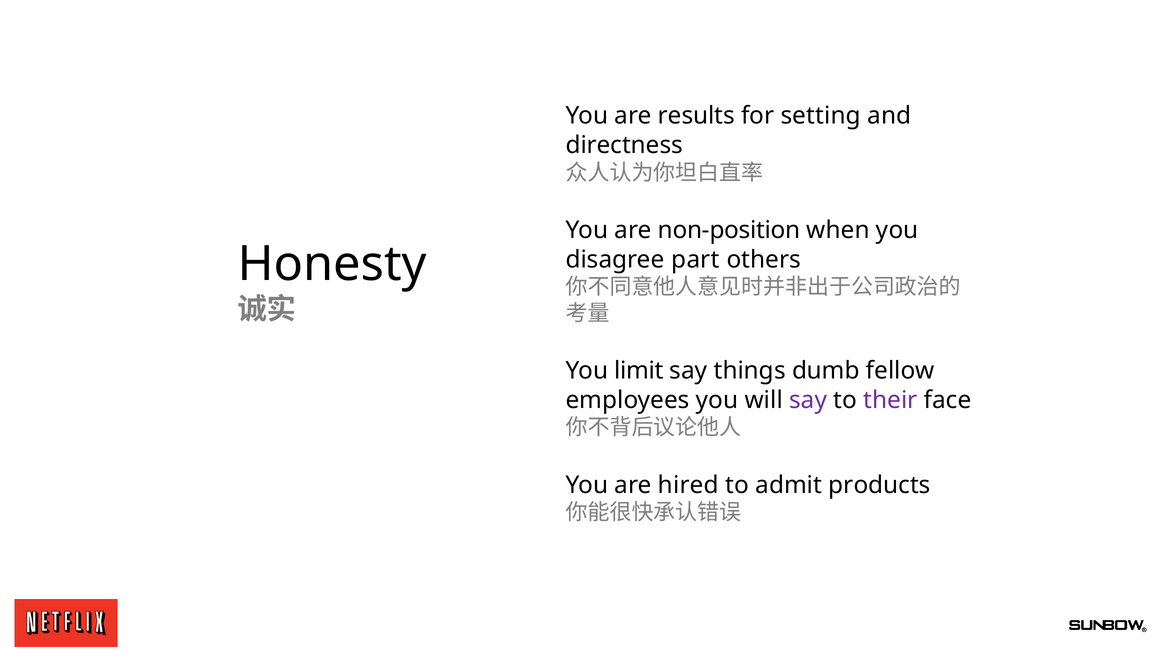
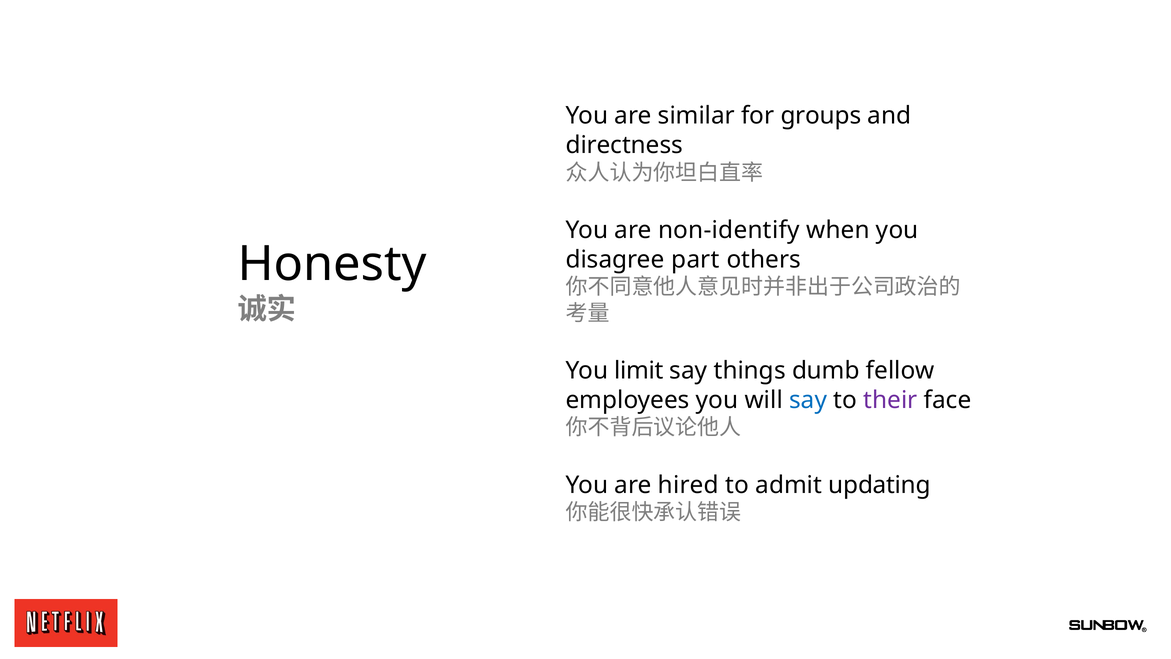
results: results -> similar (696, 116)
setting: setting -> groups (821, 116)
non-position: non-position -> non-identify (729, 230)
say colour: purple -> blue (808, 400)
products: products -> updating (880, 485)
